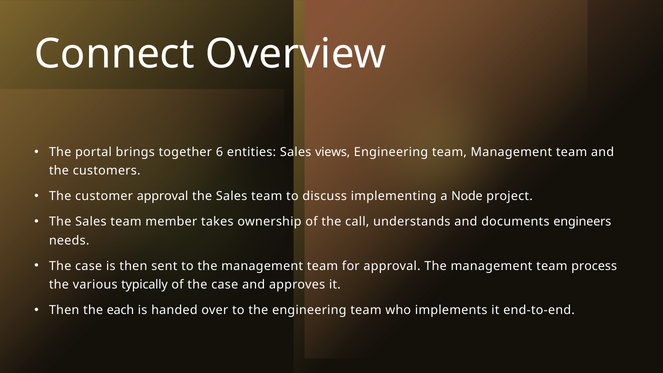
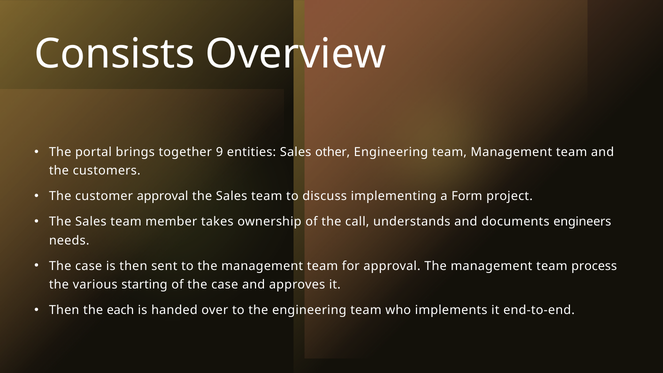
Connect: Connect -> Consists (115, 54)
6: 6 -> 9 (219, 152)
views: views -> other (333, 152)
Node: Node -> Form (467, 196)
typically: typically -> starting (144, 285)
